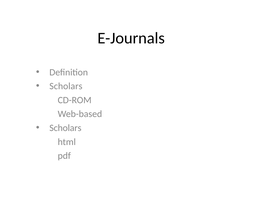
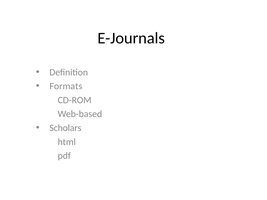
Scholars: Scholars -> Formats (66, 86)
